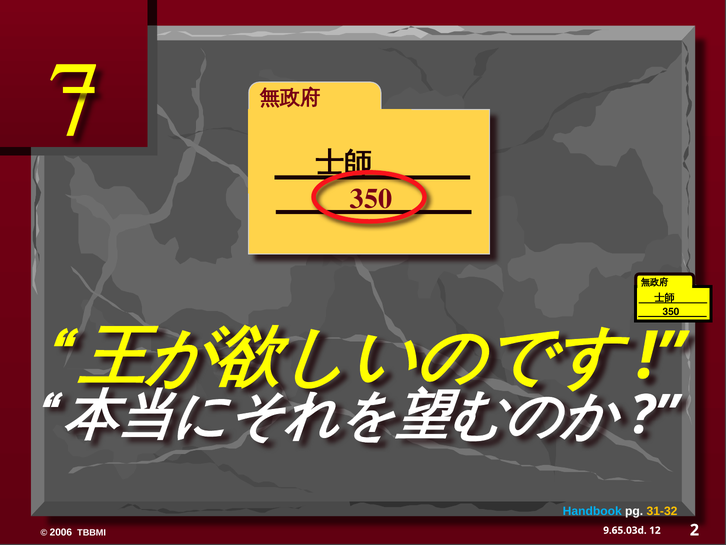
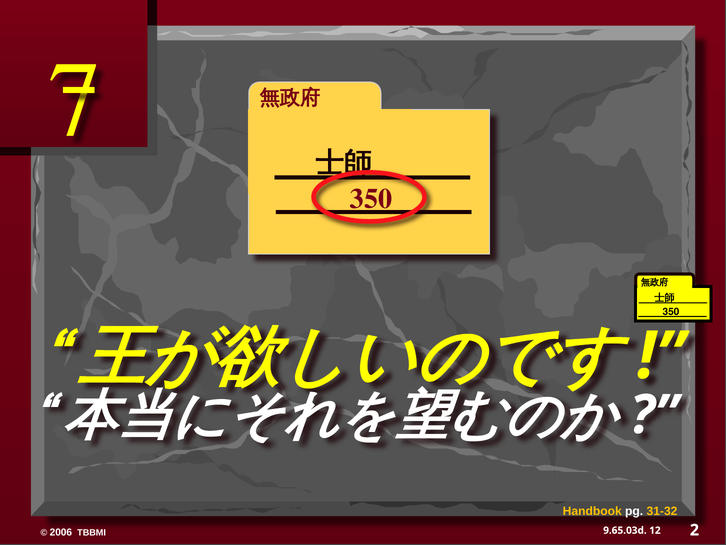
Handbook colour: light blue -> yellow (592, 511)
